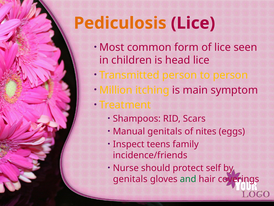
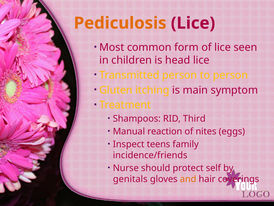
Million: Million -> Gluten (116, 90)
Scars: Scars -> Third (194, 118)
Manual genitals: genitals -> reaction (165, 131)
and colour: green -> orange (188, 179)
